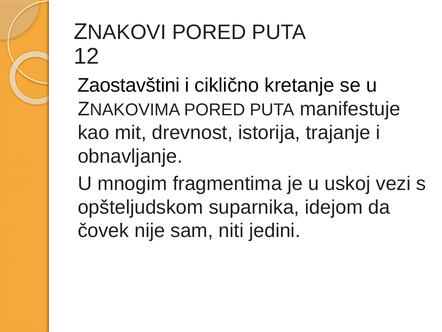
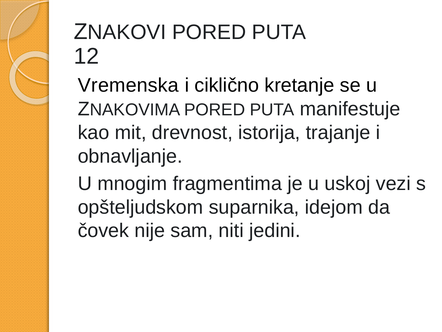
Zaostavštini: Zaostavštini -> Vremenska (128, 85)
